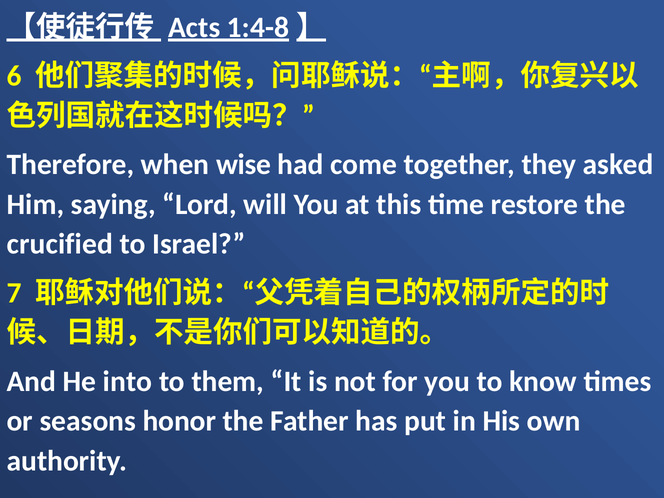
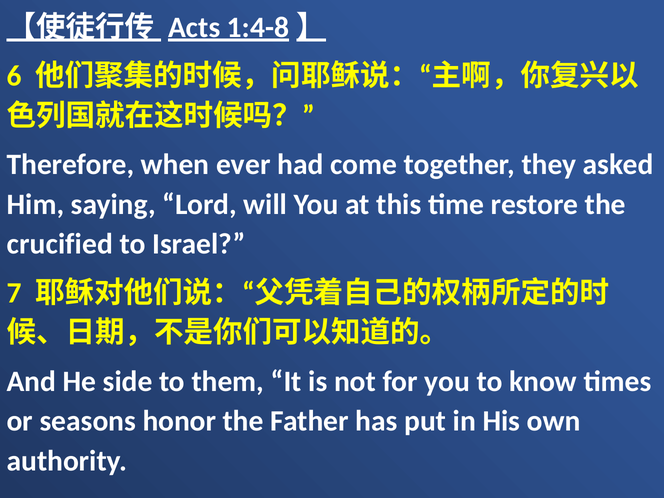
wise: wise -> ever (243, 165)
into: into -> side (128, 381)
